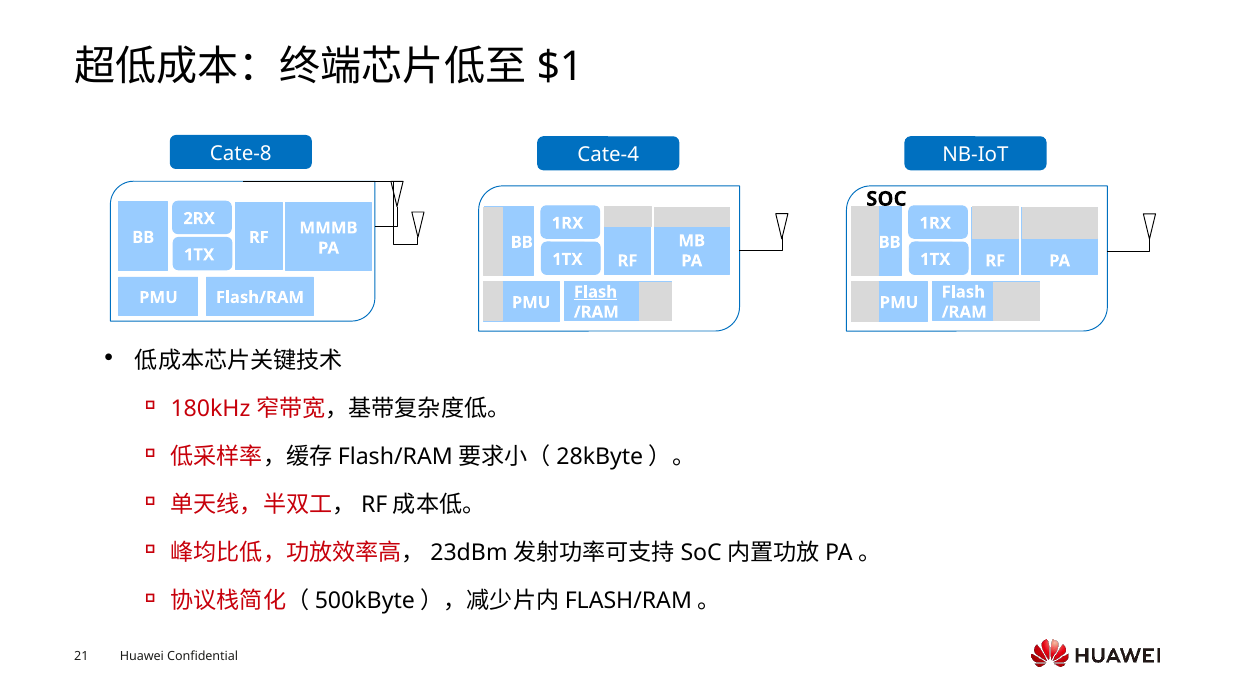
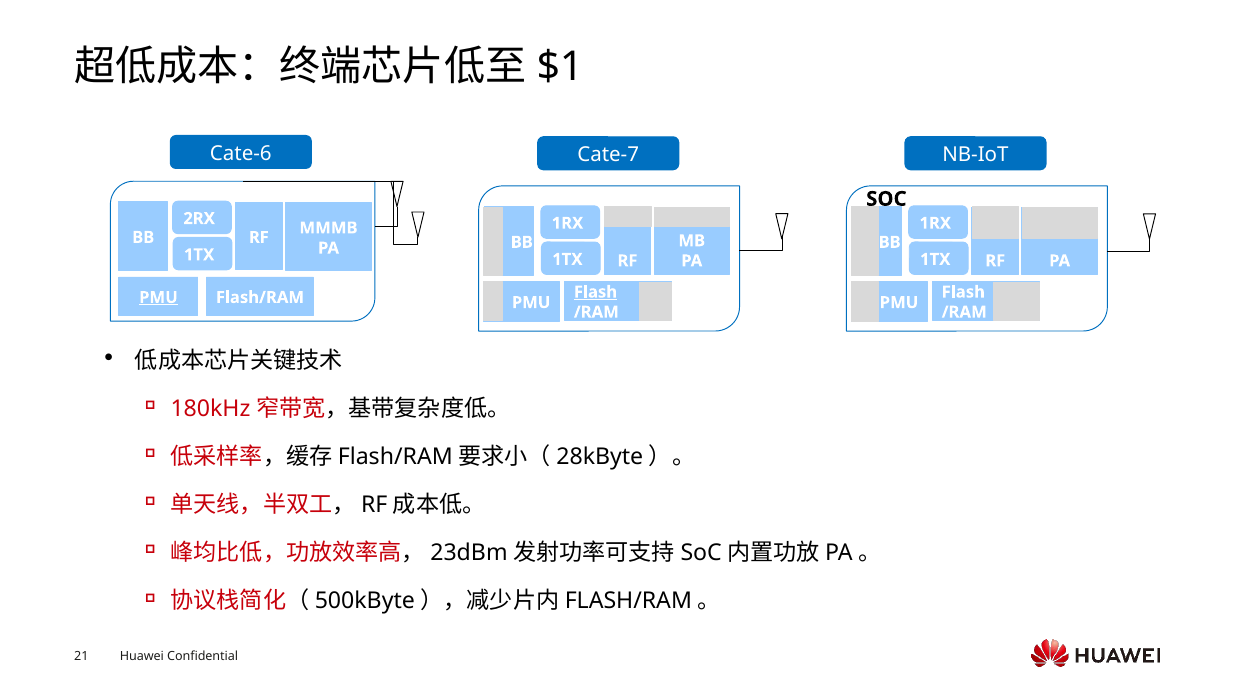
Cate-8: Cate-8 -> Cate-6 (241, 153)
Cate-4: Cate-4 -> Cate-7 (608, 155)
PMU underline: none -> present (158, 297)
